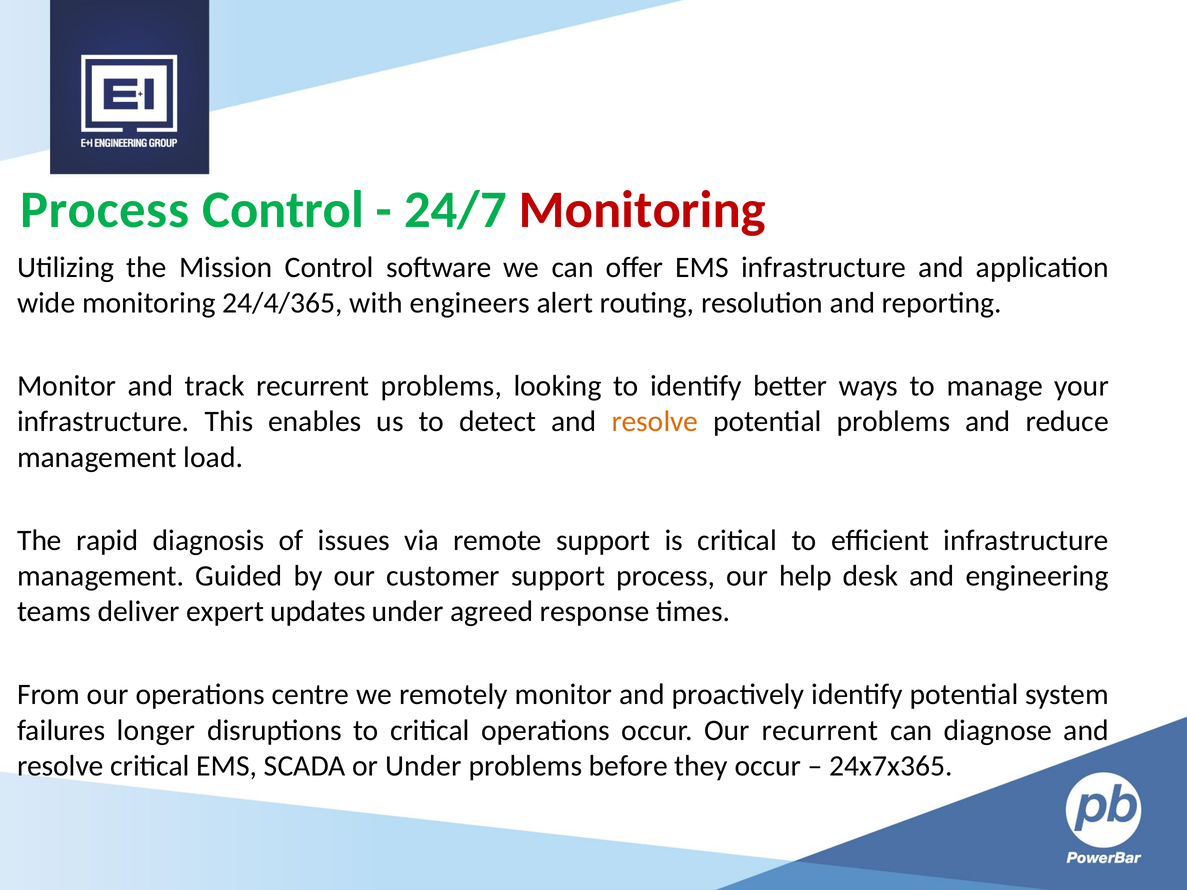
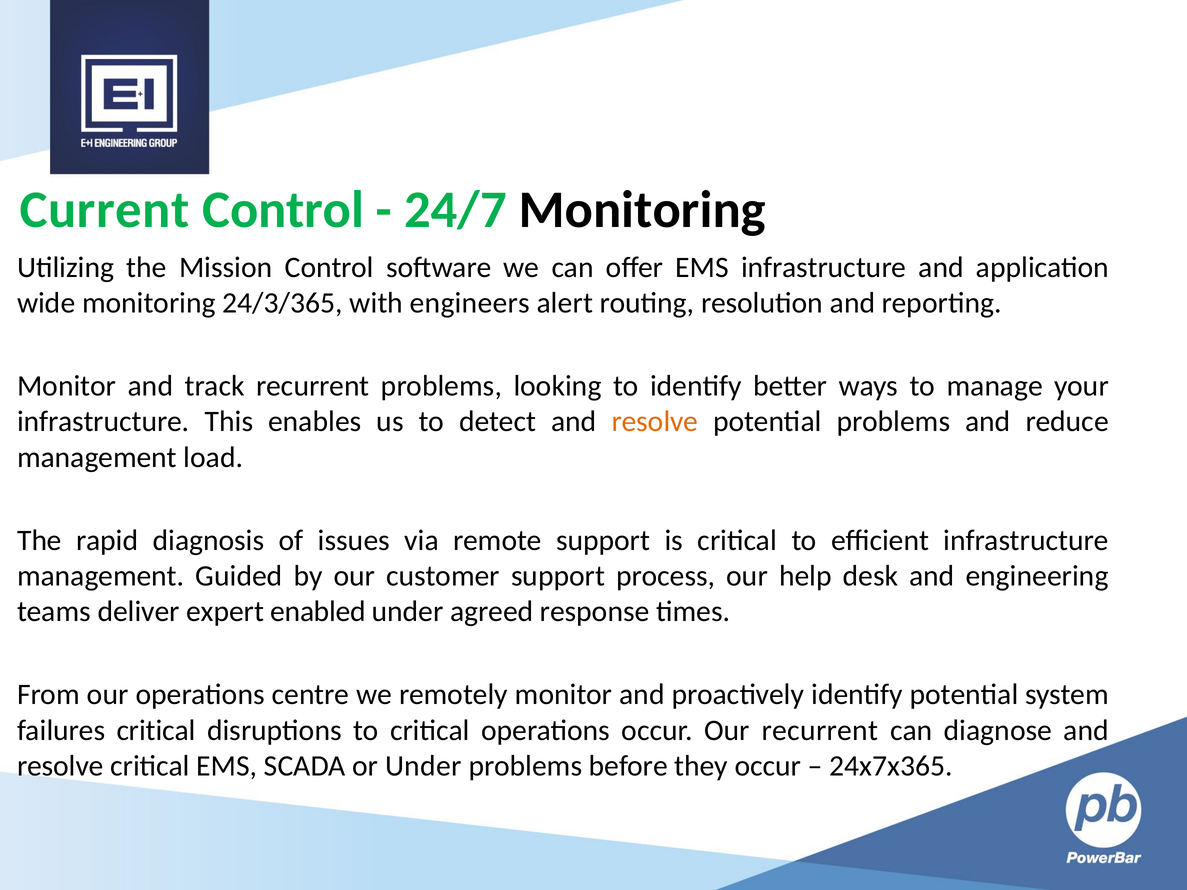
Process: Process -> Current (105, 210)
Monitoring colour: red -> black (642, 210)
24/4/365: 24/4/365 -> 24/3/365 (283, 303)
updates: updates -> enabled (318, 612)
failures longer: longer -> critical (156, 730)
